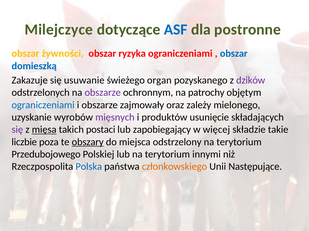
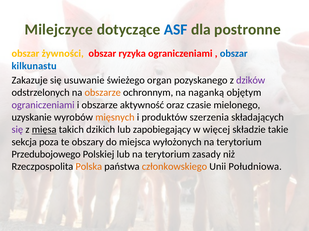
domieszką: domieszką -> kilkunastu (34, 66)
obszarze colour: purple -> orange (103, 93)
patrochy: patrochy -> naganką (206, 93)
ograniczeniami colour: blue -> purple (43, 105)
zajmowały: zajmowały -> aktywność (142, 105)
zależy: zależy -> czasie (199, 105)
mięsnych colour: purple -> orange (115, 118)
usunięcie: usunięcie -> szerzenia (209, 118)
postaci: postaci -> dzikich (101, 130)
liczbie: liczbie -> sekcja (24, 142)
obszary underline: present -> none (88, 142)
odstrzelony: odstrzelony -> wyłożonych (177, 142)
innymi: innymi -> zasady (206, 155)
Polska colour: blue -> orange (89, 167)
Następujące: Następujące -> Południowa (255, 167)
